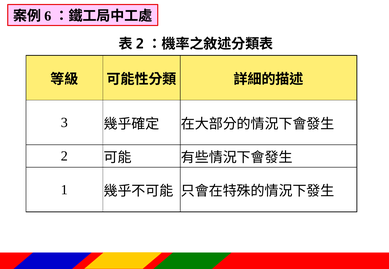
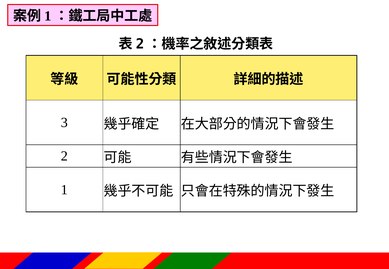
6: 6 -> 1 (48, 16)
